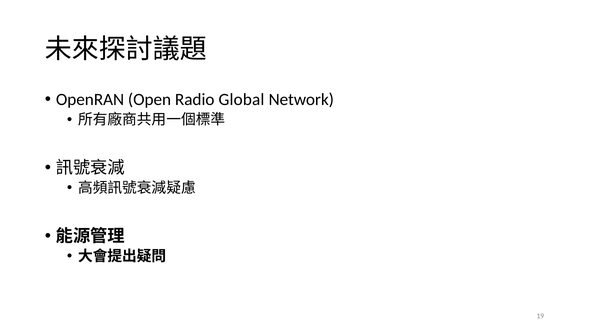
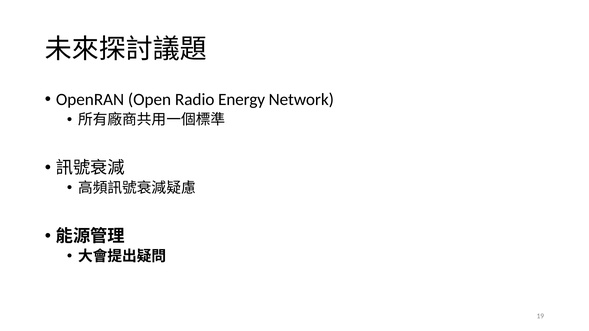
Global: Global -> Energy (242, 100)
